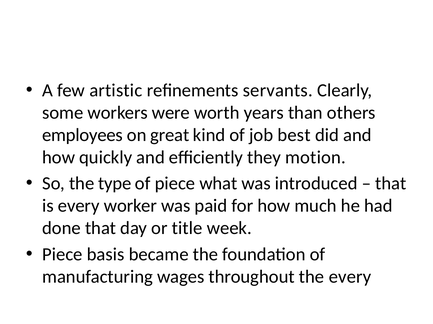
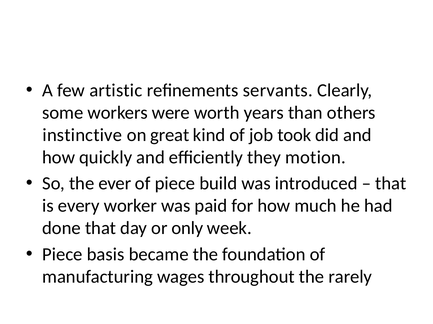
employees: employees -> instinctive (82, 135)
best: best -> took (294, 135)
type: type -> ever (115, 184)
what: what -> build (218, 184)
title: title -> only (187, 229)
the every: every -> rarely (350, 277)
